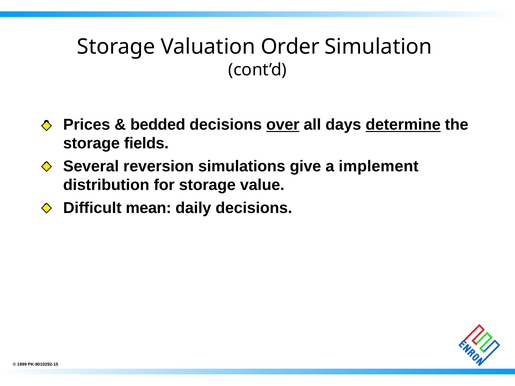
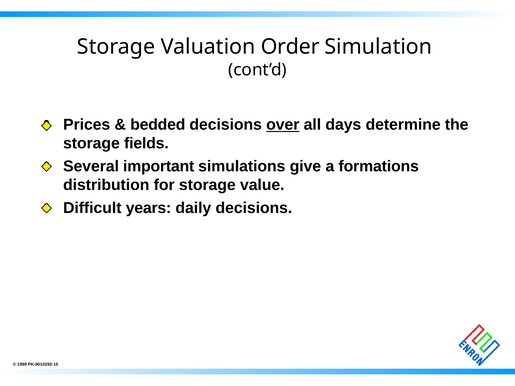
determine underline: present -> none (403, 125)
reversion: reversion -> important (159, 166)
implement: implement -> formations (379, 166)
mean: mean -> years (149, 208)
